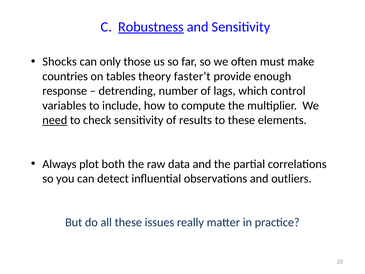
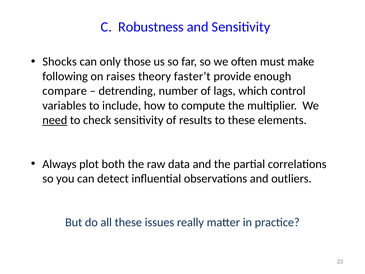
Robustness underline: present -> none (151, 27)
countries: countries -> following (65, 76)
tables: tables -> raises (121, 76)
response: response -> compare (65, 91)
